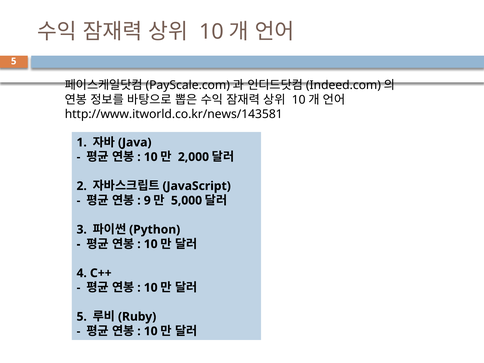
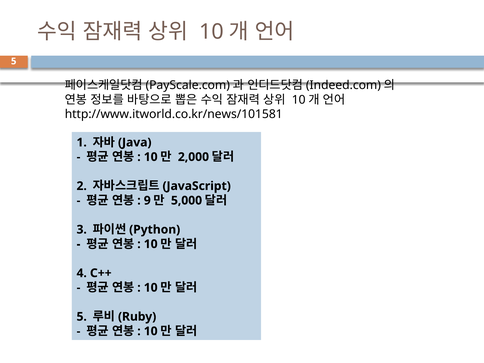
http://www.itworld.co.kr/news/143581: http://www.itworld.co.kr/news/143581 -> http://www.itworld.co.kr/news/101581 (174, 114)
